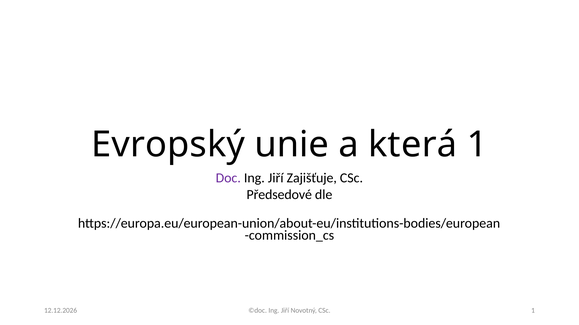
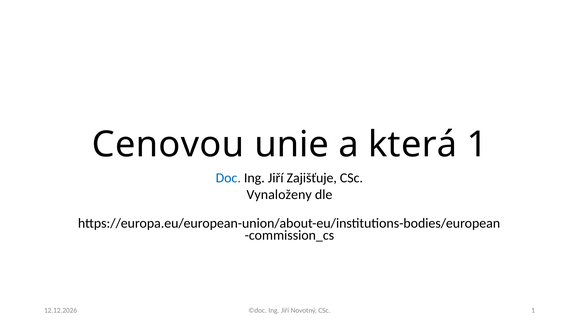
Evropský: Evropský -> Cenovou (168, 145)
Doc colour: purple -> blue (228, 178)
Předsedové: Předsedové -> Vynaloženy (279, 195)
